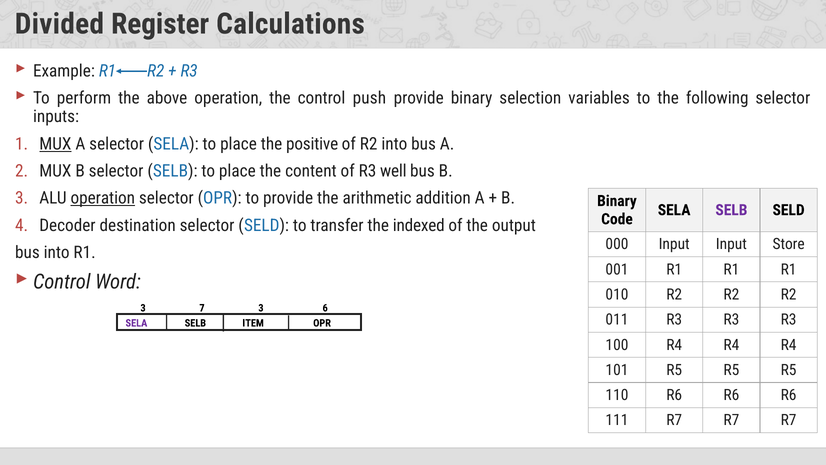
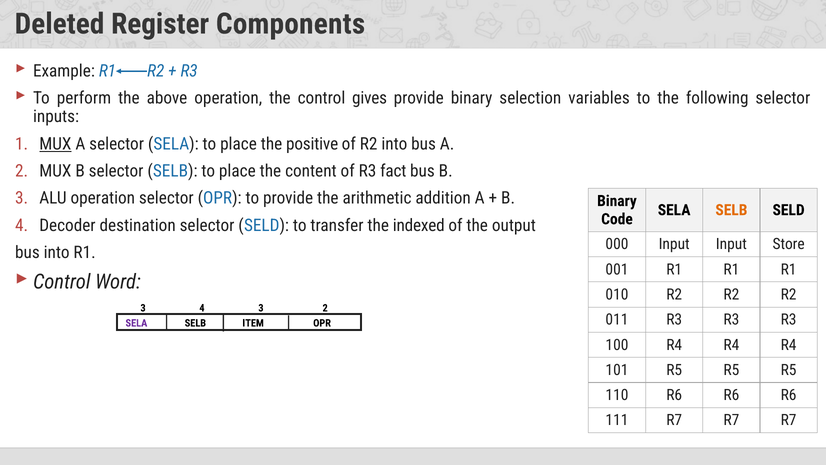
Divided: Divided -> Deleted (59, 24)
Calculations: Calculations -> Components (291, 24)
push: push -> gives (370, 98)
well: well -> fact (393, 171)
operation underline: present -> none (103, 198)
SELB colour: purple -> orange (731, 210)
3 7: 7 -> 4 (202, 308)
3 6: 6 -> 2 (325, 308)
